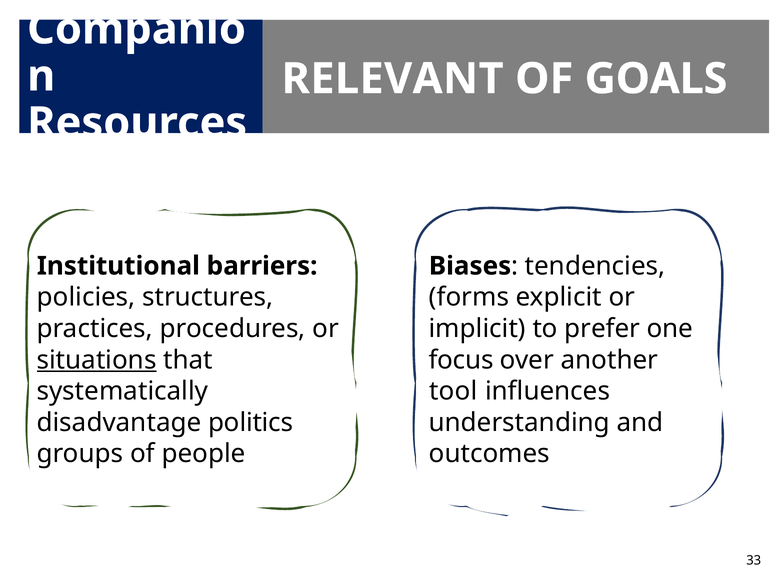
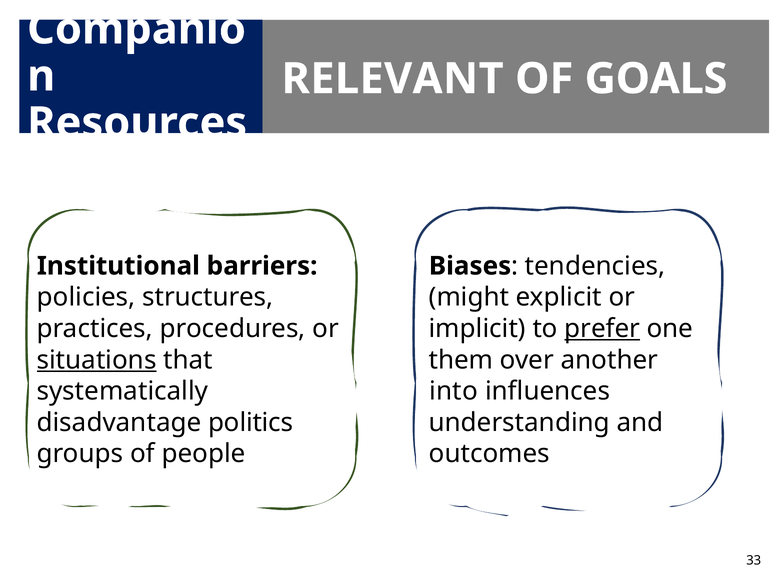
forms: forms -> might (469, 297)
prefer underline: none -> present (602, 328)
focus: focus -> them (461, 360)
tool: tool -> into (453, 391)
